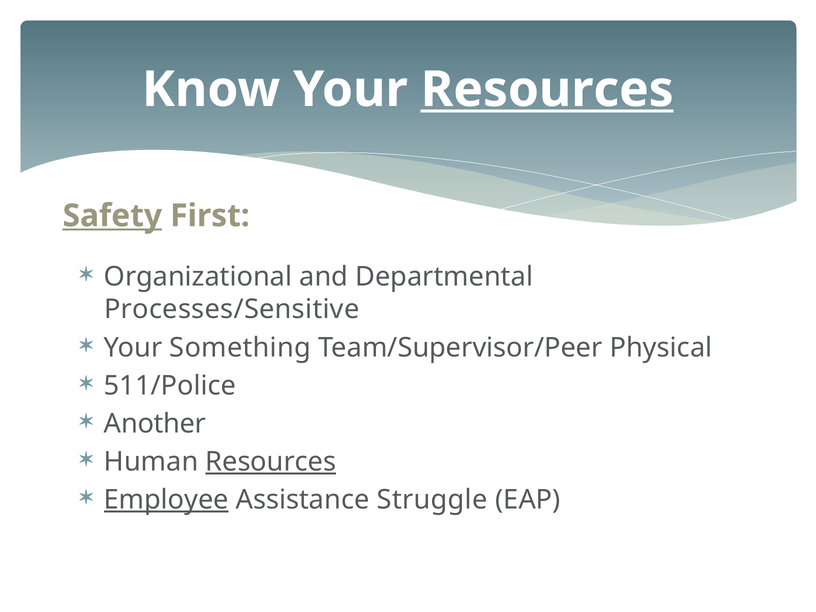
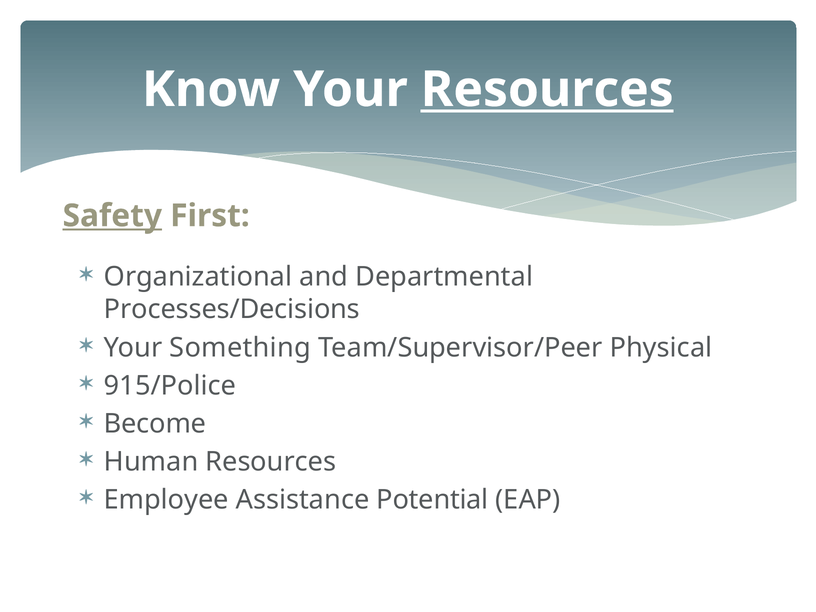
Processes/Sensitive: Processes/Sensitive -> Processes/Decisions (232, 310)
511/Police: 511/Police -> 915/Police (170, 386)
Another: Another -> Become (155, 424)
Resources underline: present -> none (271, 462)
Employee underline: present -> none (166, 500)
Struggle: Struggle -> Potential (432, 500)
